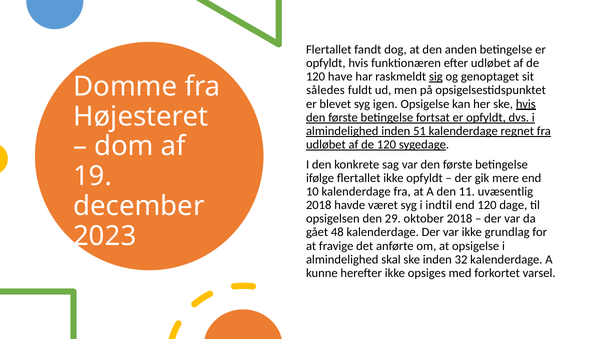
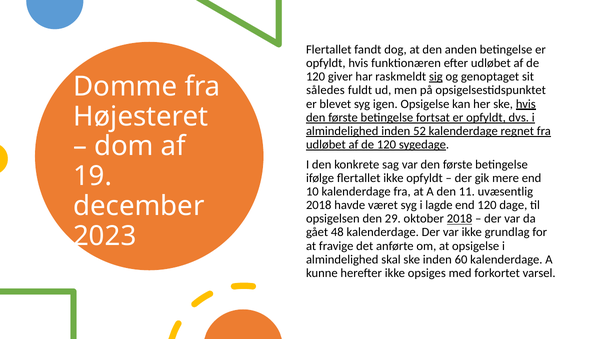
have: have -> giver (340, 77)
51: 51 -> 52 (419, 131)
indtil: indtil -> lagde (439, 205)
2018 underline: none -> present (460, 219)
32: 32 -> 60 (461, 260)
